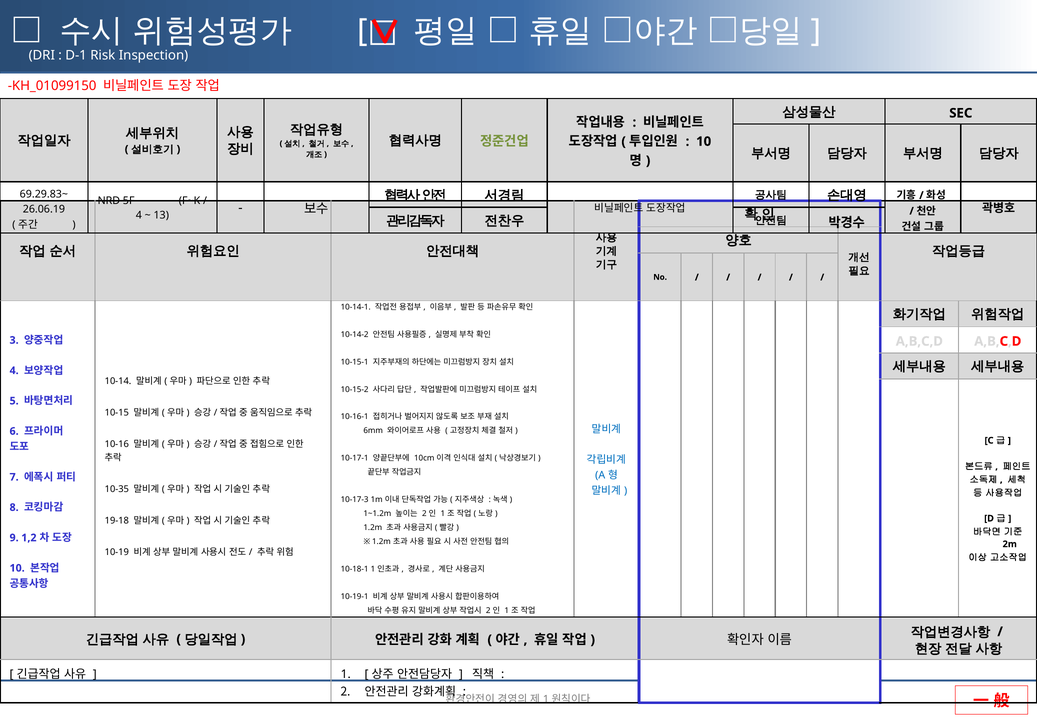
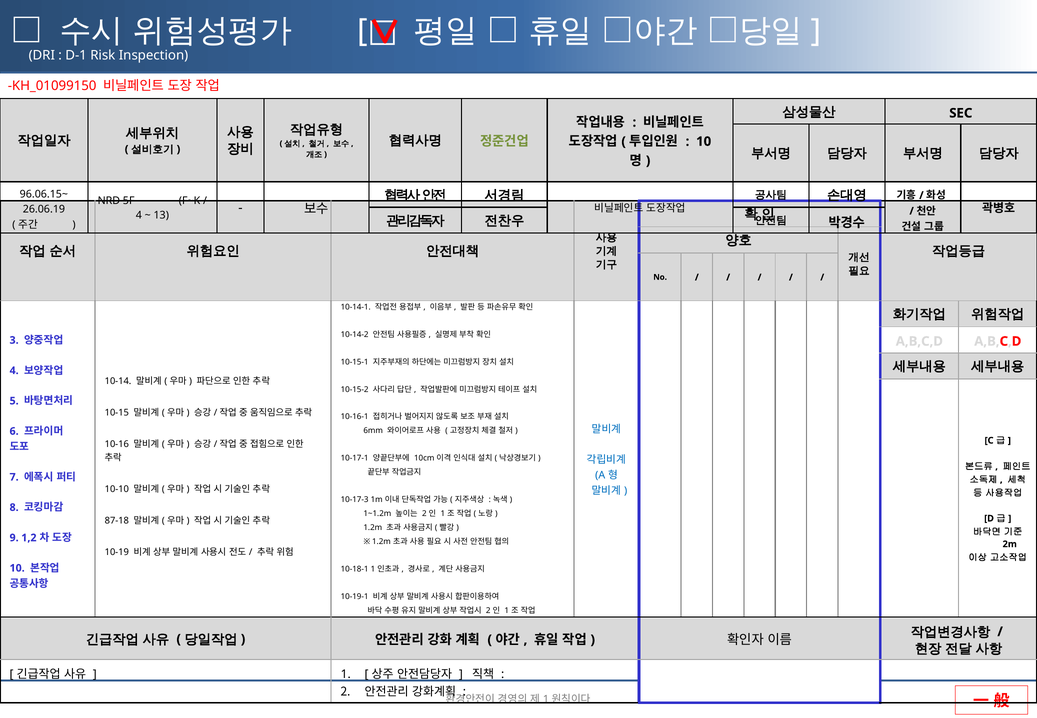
69.29.83~: 69.29.83~ -> 96.06.15~ (44, 194)
10-35: 10-35 -> 10-10 (117, 489)
19-18: 19-18 -> 87-18 (117, 521)
